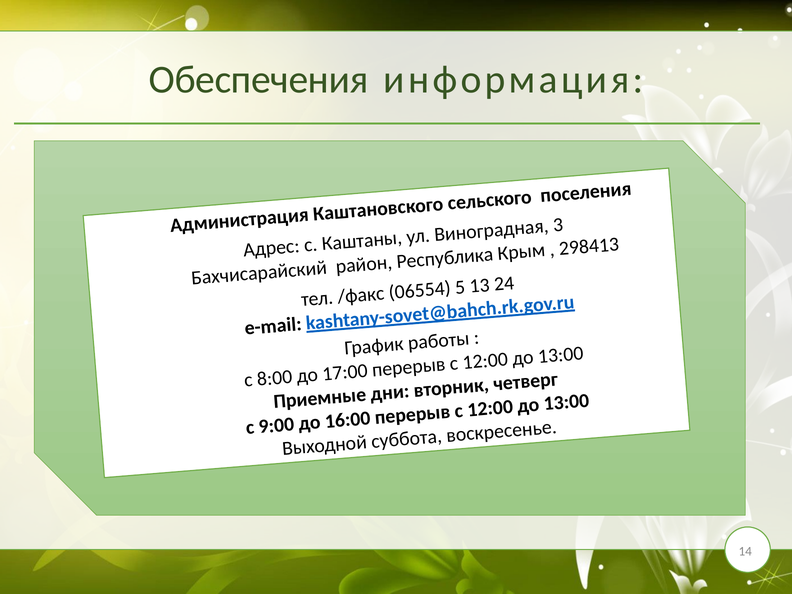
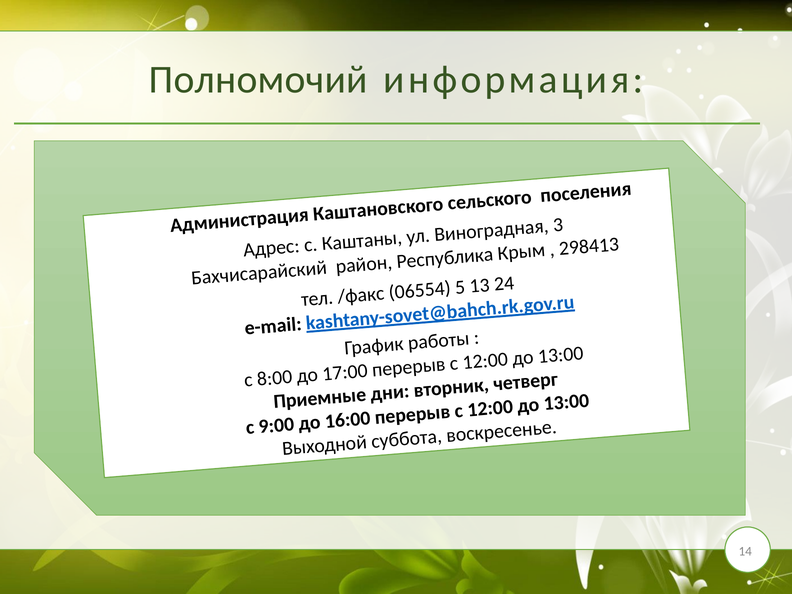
Обеспечения: Обеспечения -> Полномочий (258, 80)
